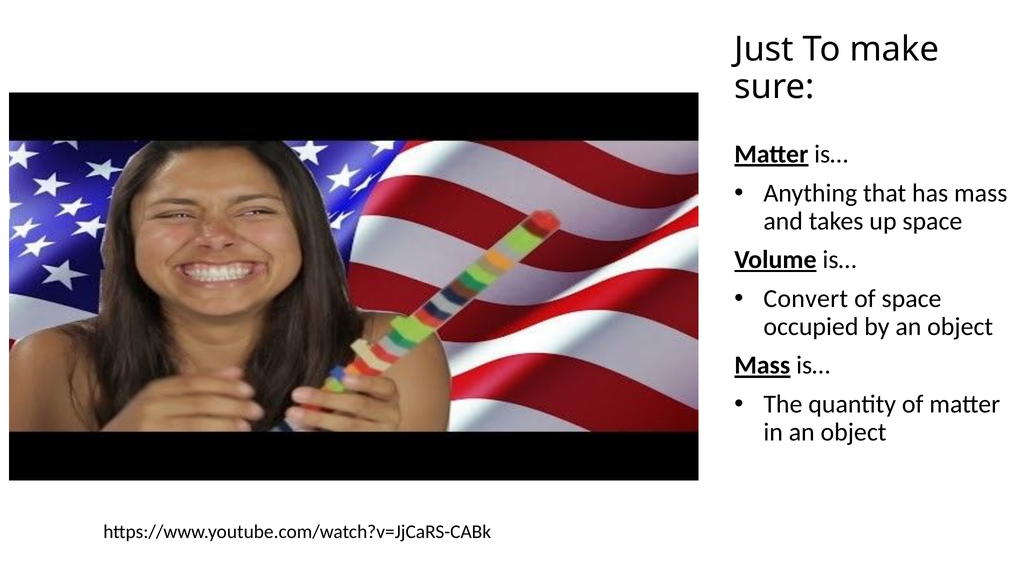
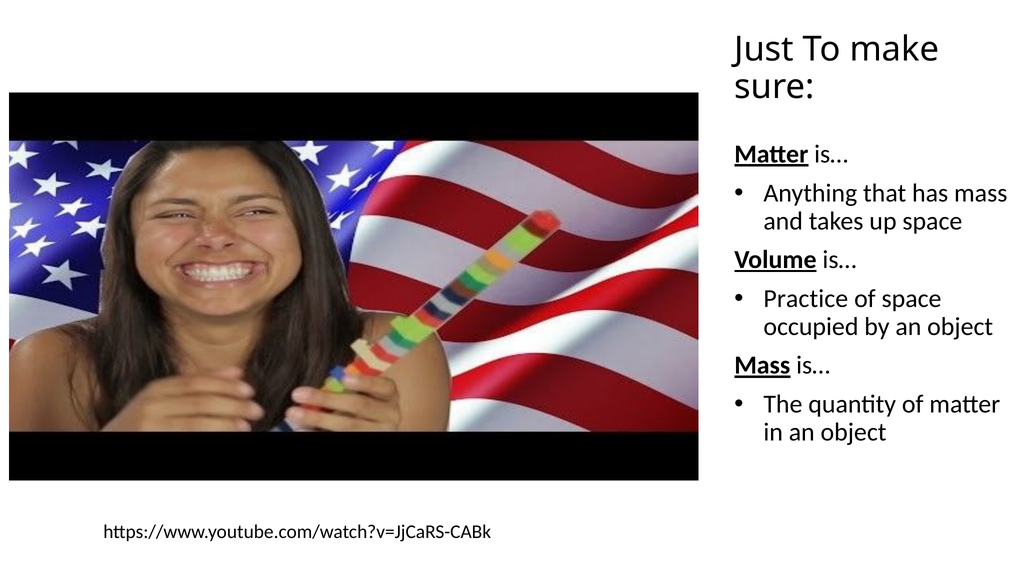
Convert: Convert -> Practice (806, 298)
